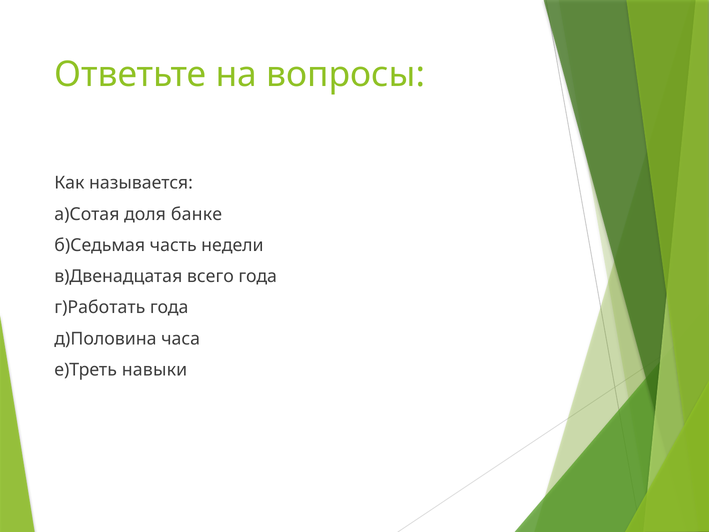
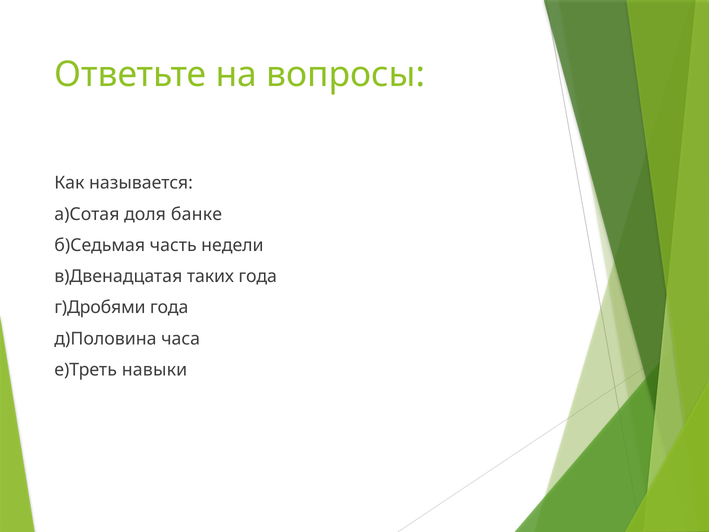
всего: всего -> таких (210, 276)
г)Работать: г)Работать -> г)Дробями (100, 307)
